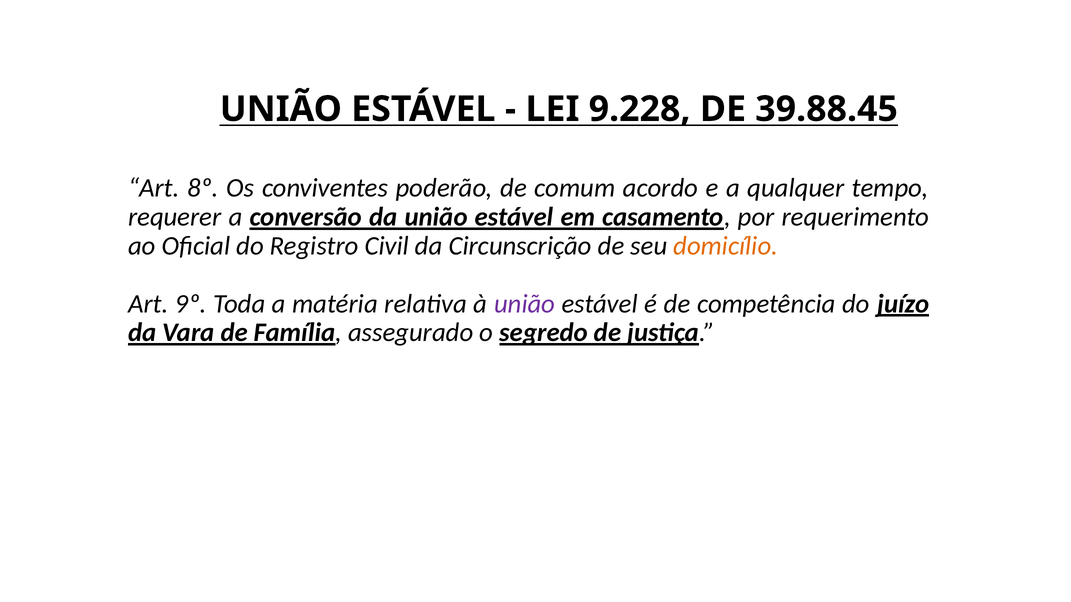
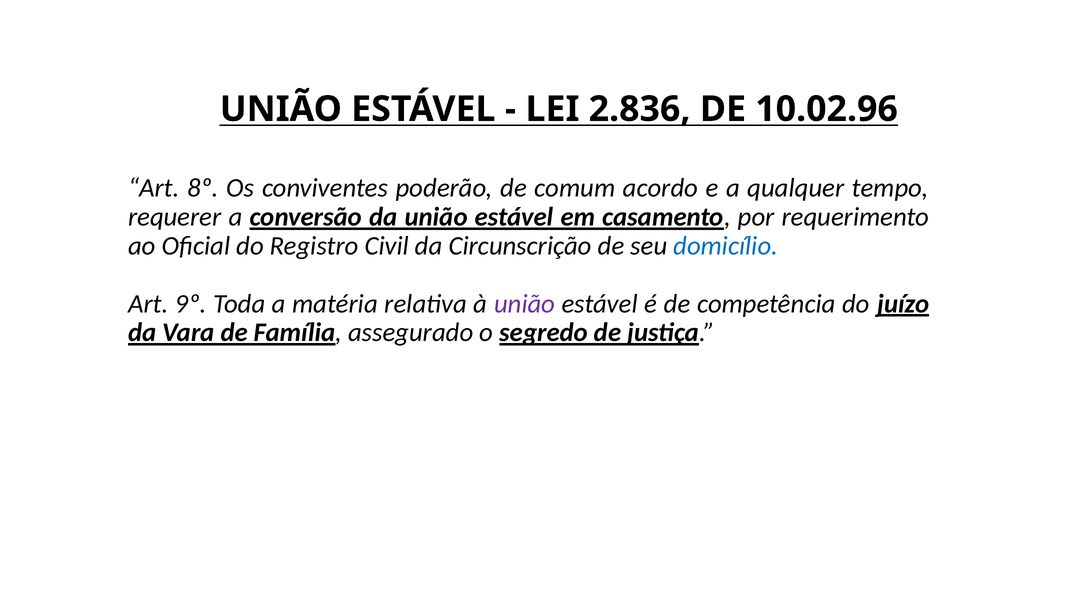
9.228: 9.228 -> 2.836 (640, 109)
39.88.45: 39.88.45 -> 10.02.96 (827, 109)
domicílio colour: orange -> blue (726, 246)
